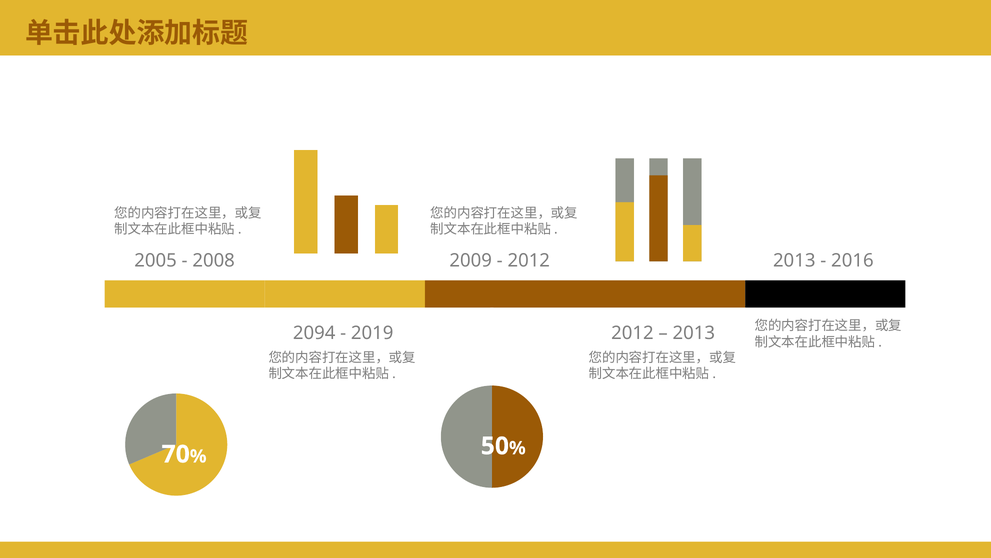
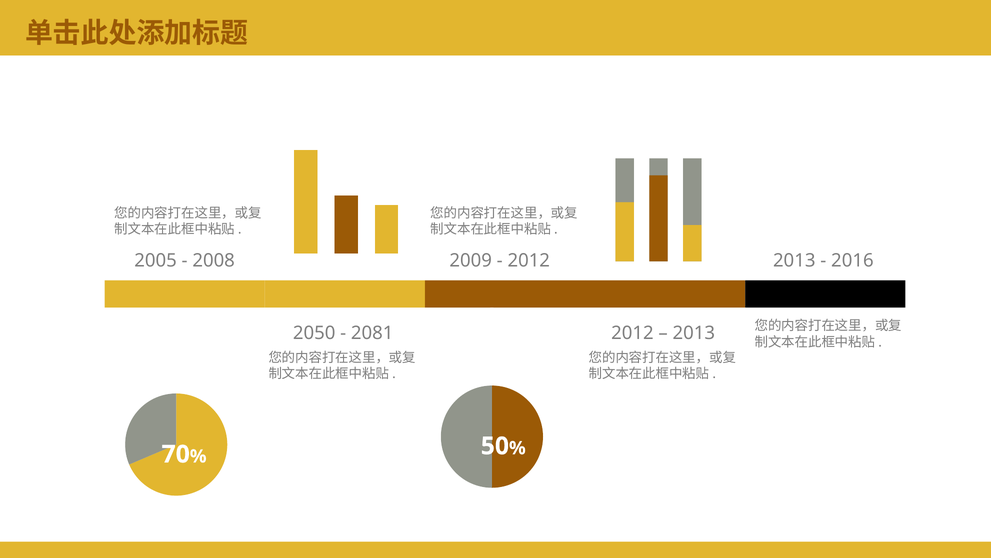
2094: 2094 -> 2050 (314, 333)
2019: 2019 -> 2081 (372, 333)
